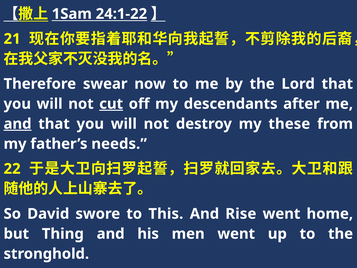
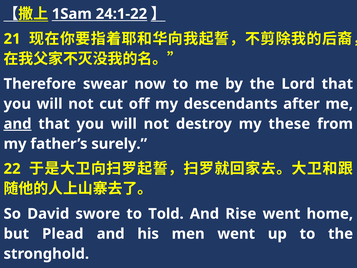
cut underline: present -> none (111, 104)
needs: needs -> surely (119, 144)
This: This -> Told (166, 214)
Thing: Thing -> Plead (63, 234)
